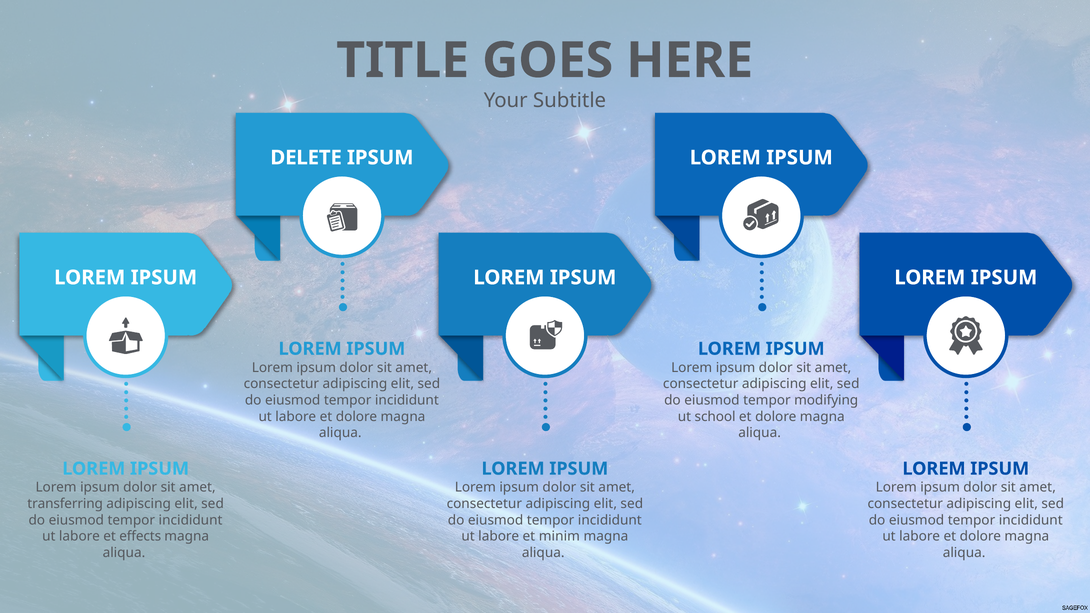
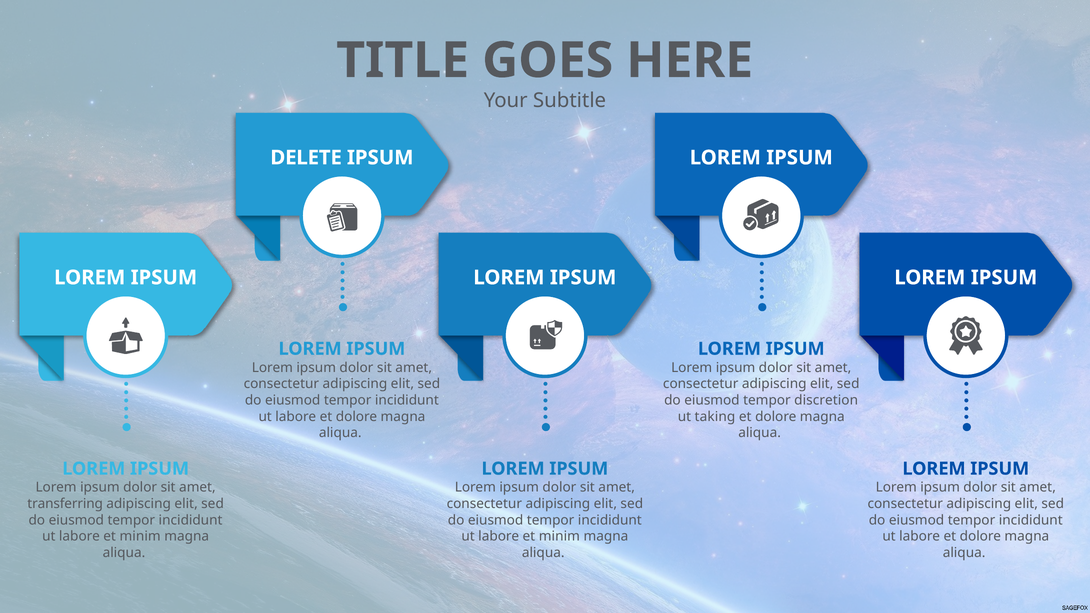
modifying: modifying -> discretion (826, 400)
school: school -> taking (715, 417)
effects: effects -> minim (140, 537)
